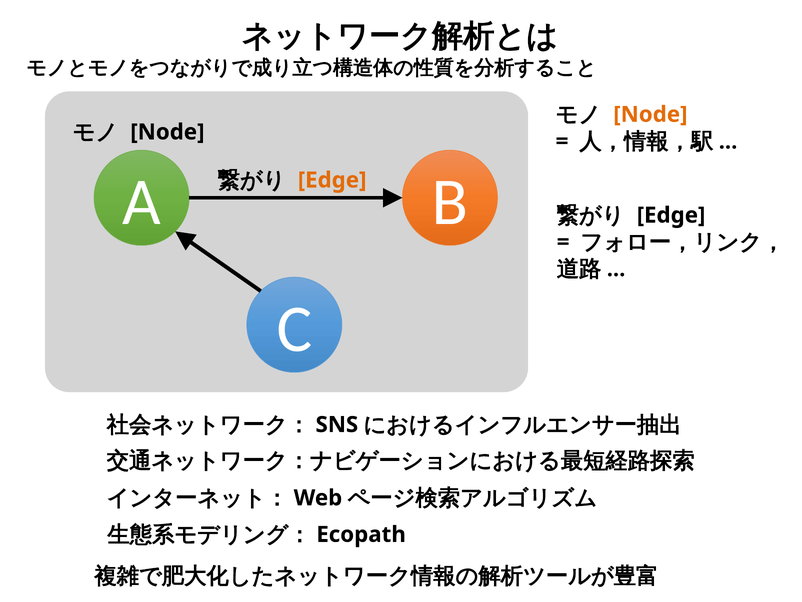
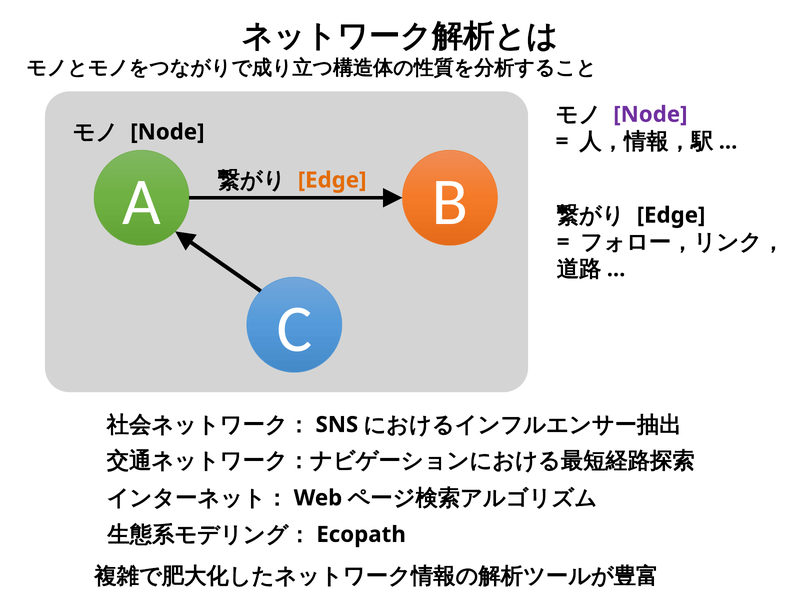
Node colour: orange -> purple (650, 114)
